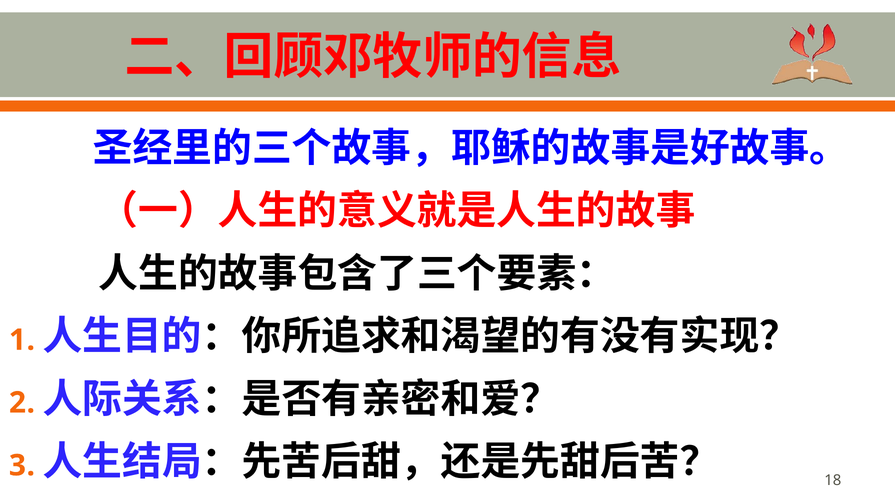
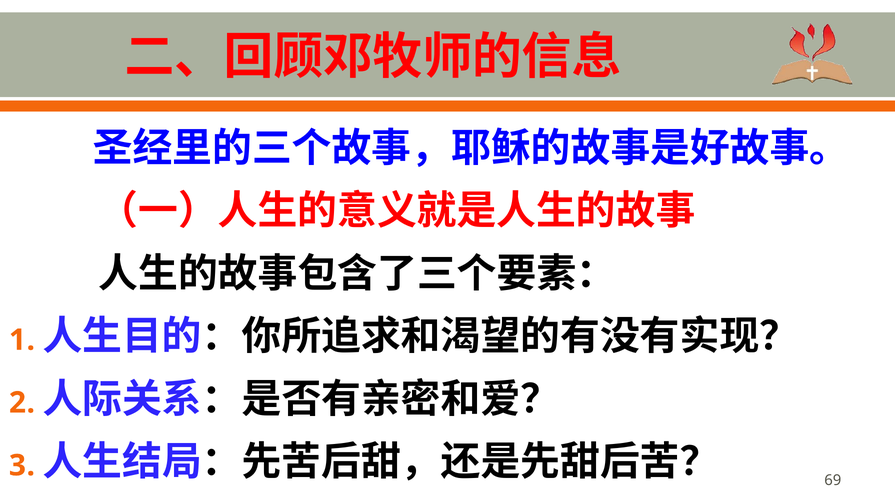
18: 18 -> 69 (833, 480)
